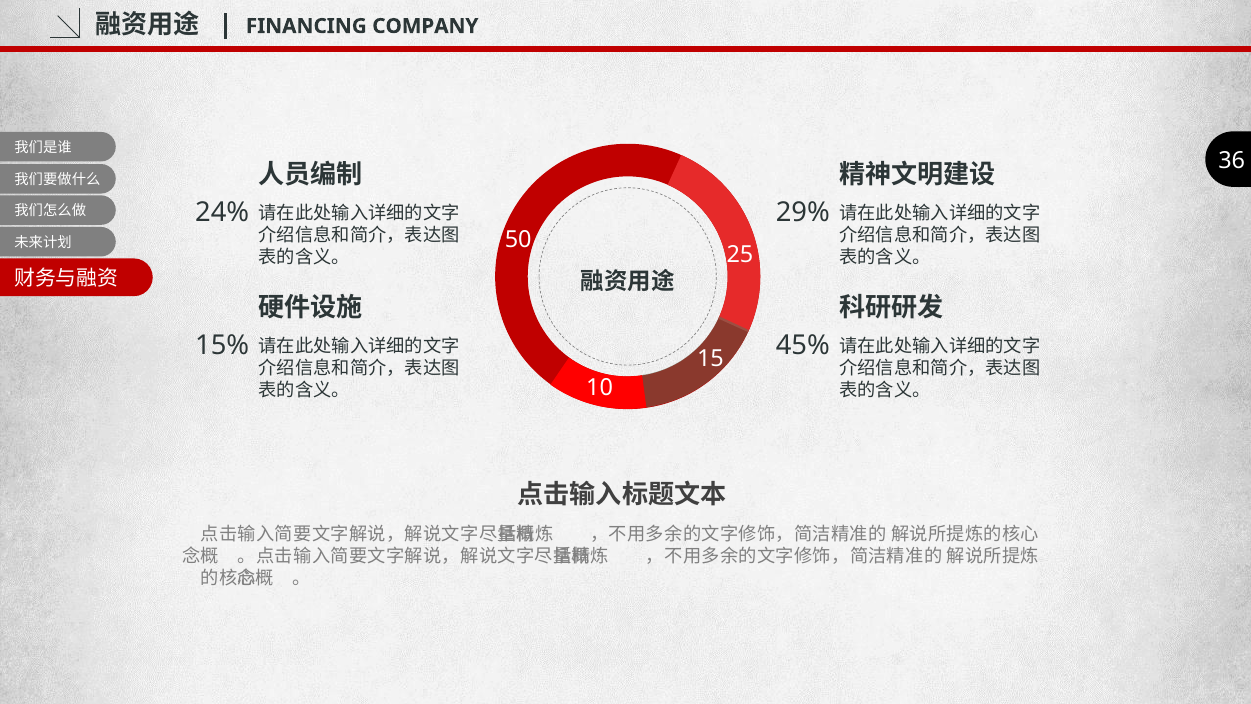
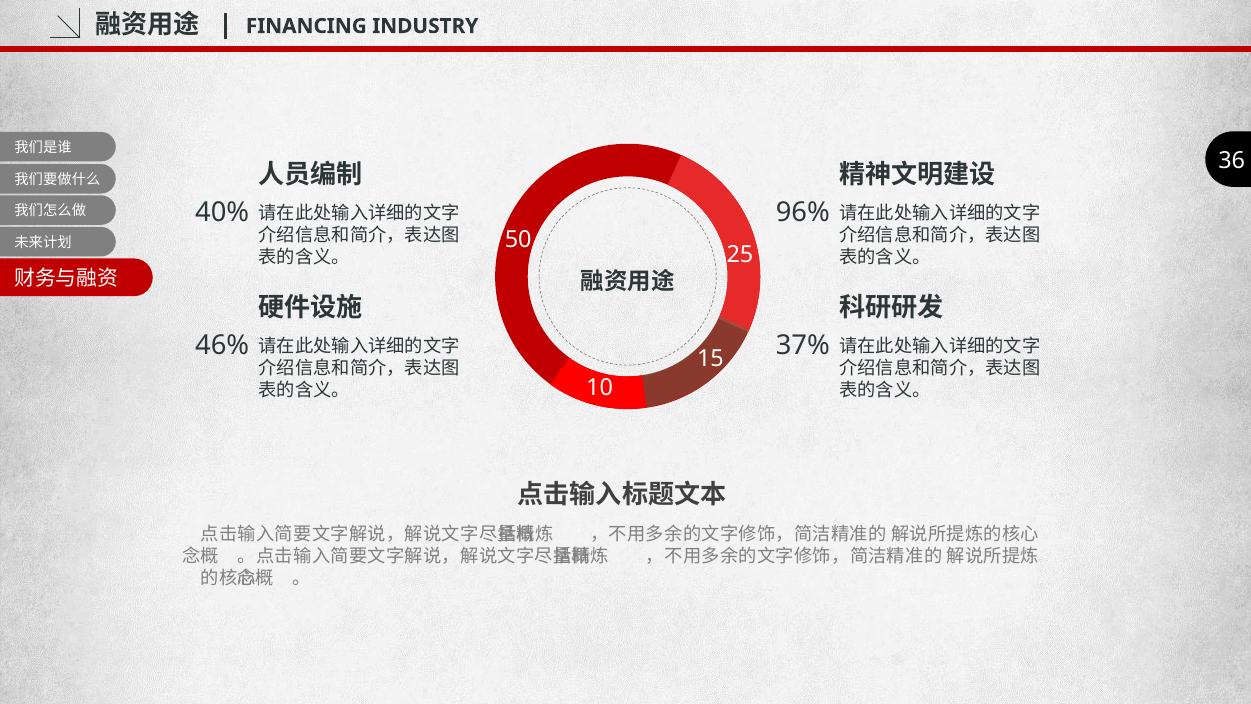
COMPANY: COMPANY -> INDUSTRY (425, 26)
24%: 24% -> 40% (222, 212)
29%: 29% -> 96% (803, 212)
15%: 15% -> 46% (222, 345)
45%: 45% -> 37% (803, 345)
